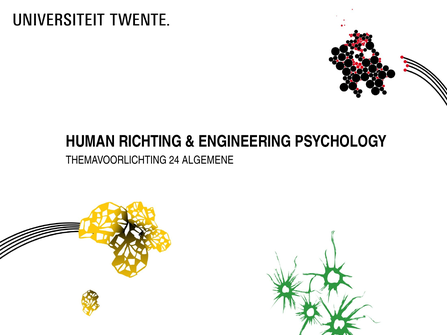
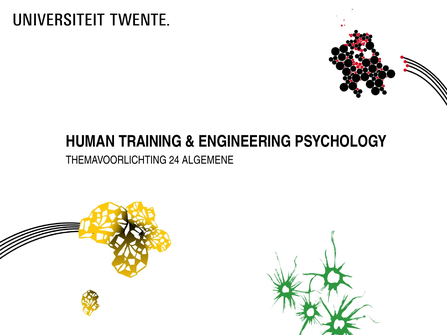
RICHTING: RICHTING -> TRAINING (150, 141)
